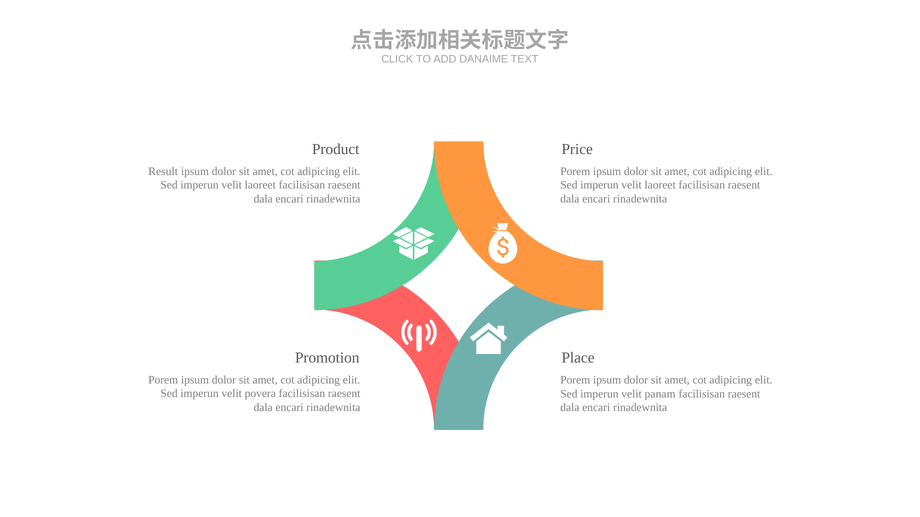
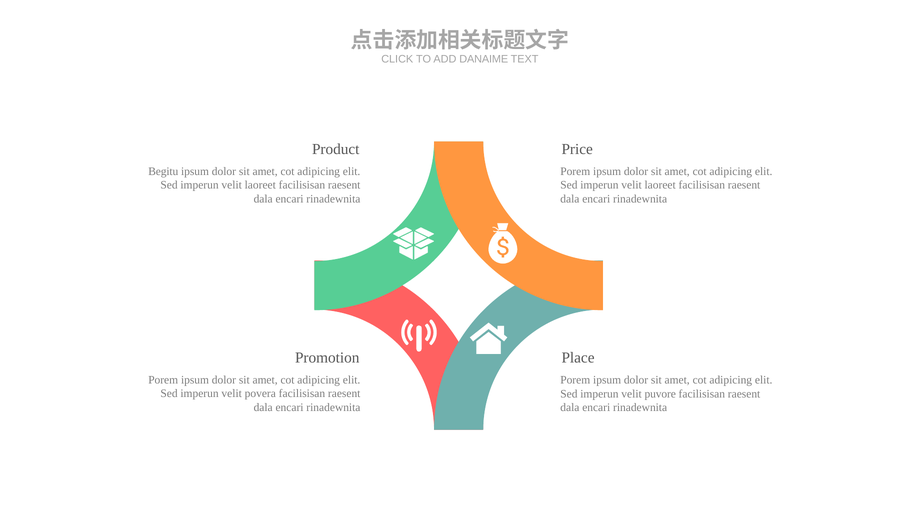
Result: Result -> Begitu (163, 171)
panam: panam -> puvore (660, 394)
